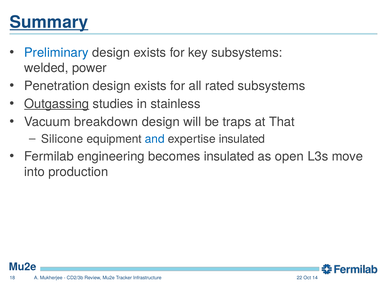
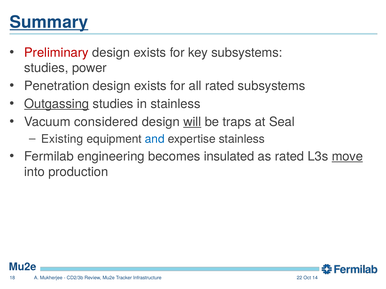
Preliminary colour: blue -> red (56, 53)
welded: welded -> studies (46, 68)
breakdown: breakdown -> considered (106, 122)
will underline: none -> present (192, 122)
That: That -> Seal (282, 122)
Silicone: Silicone -> Existing (62, 139)
expertise insulated: insulated -> stainless (242, 139)
as open: open -> rated (289, 157)
move underline: none -> present (347, 157)
